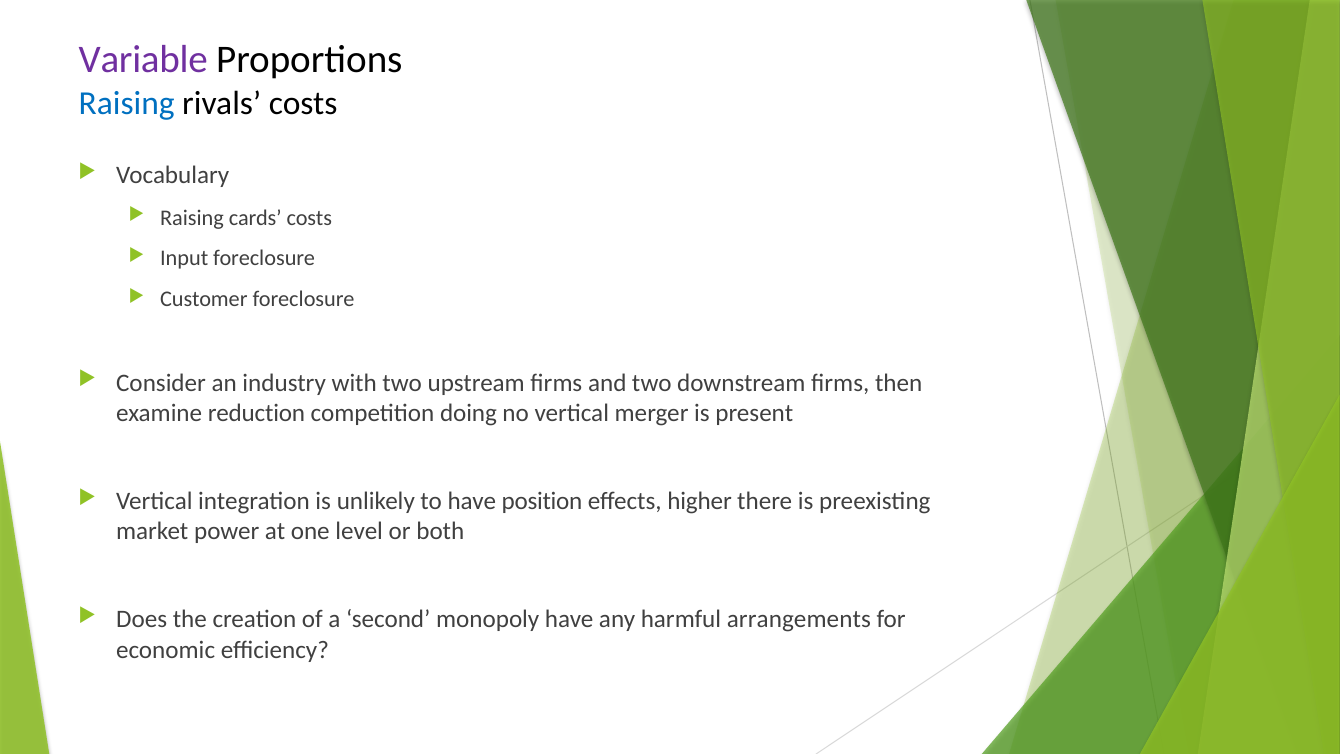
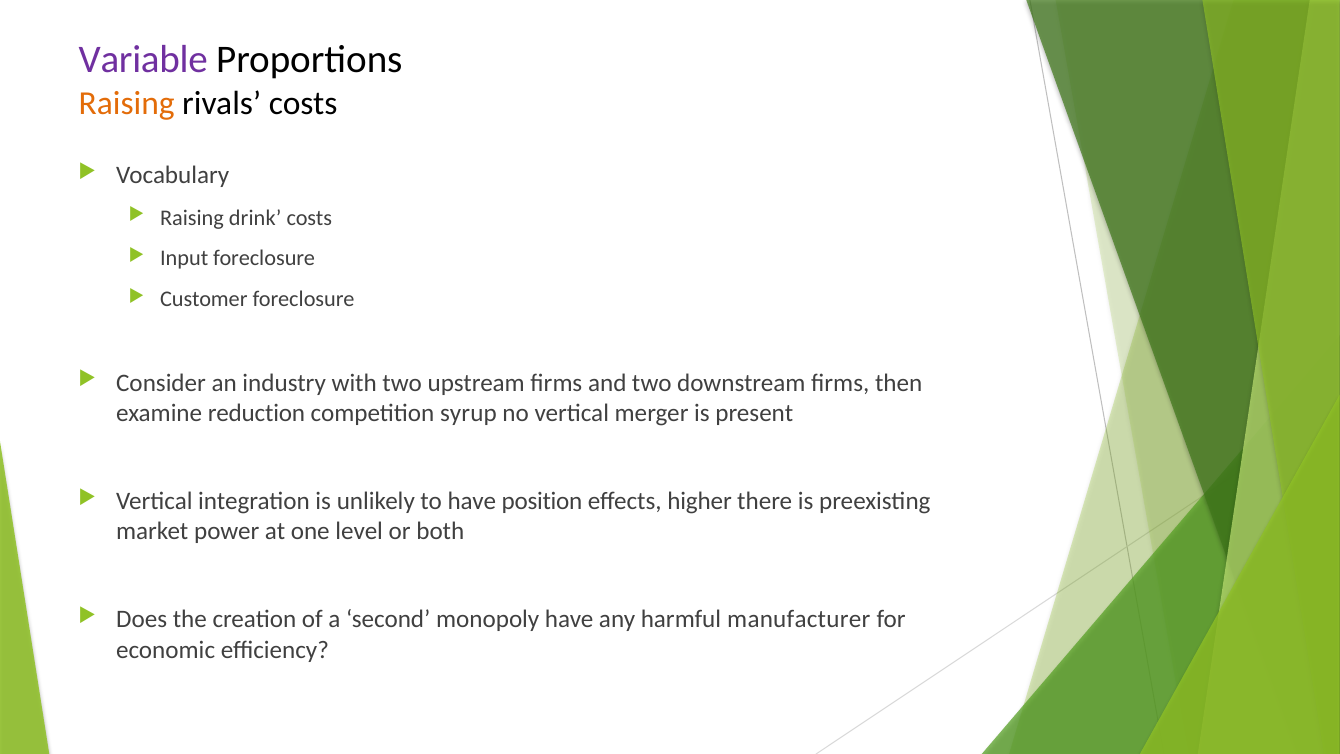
Raising colour: blue -> orange (127, 103)
cards: cards -> drink (255, 218)
doing: doing -> syrup (468, 413)
arrangements: arrangements -> manufacturer (799, 619)
